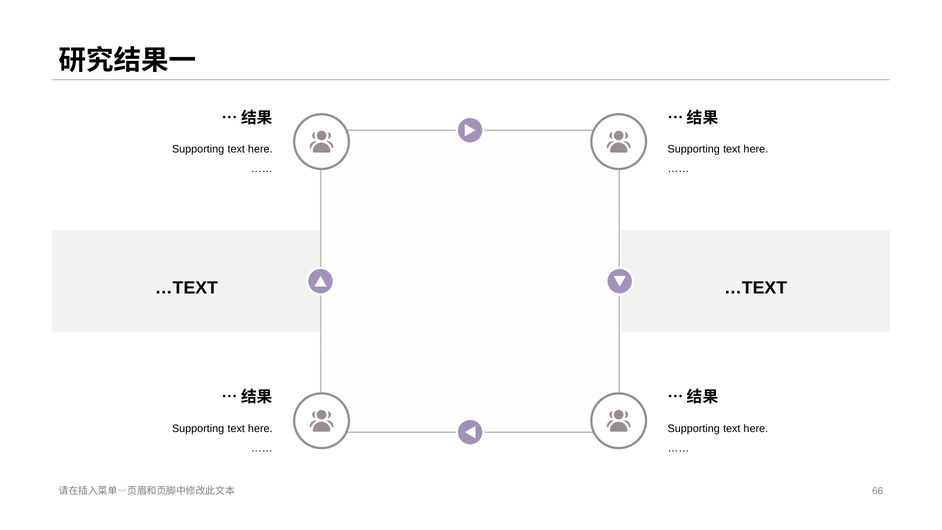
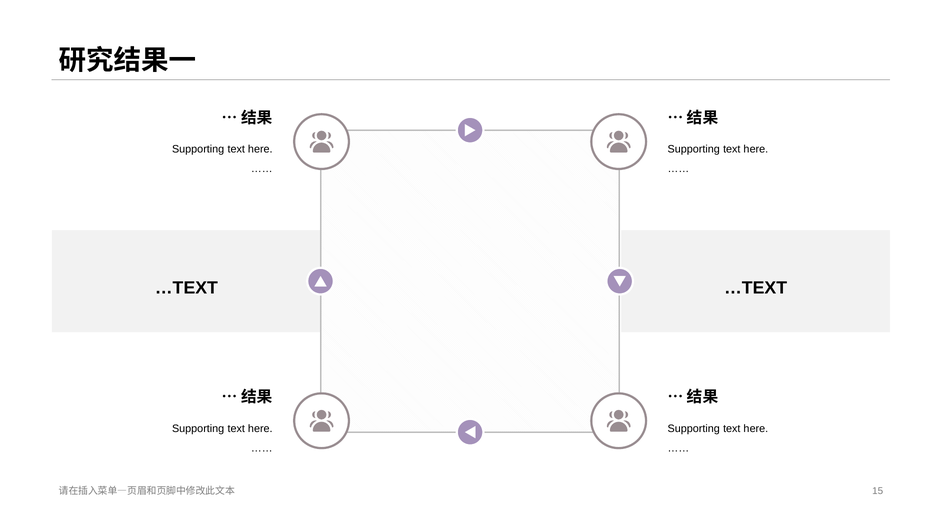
66: 66 -> 15 (878, 491)
